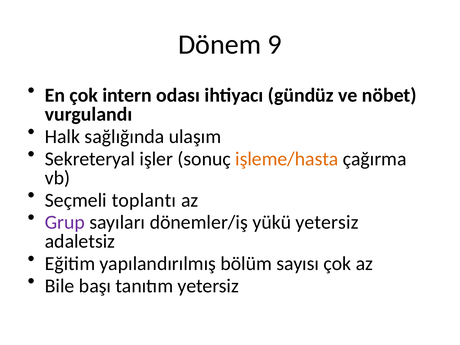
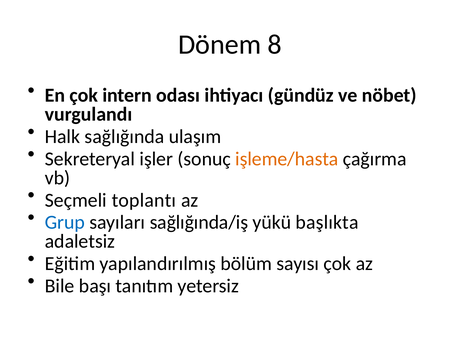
9: 9 -> 8 (275, 45)
Grup colour: purple -> blue (65, 222)
dönemler/iş: dönemler/iş -> sağlığında/iş (199, 222)
yükü yetersiz: yetersiz -> başlıkta (327, 222)
